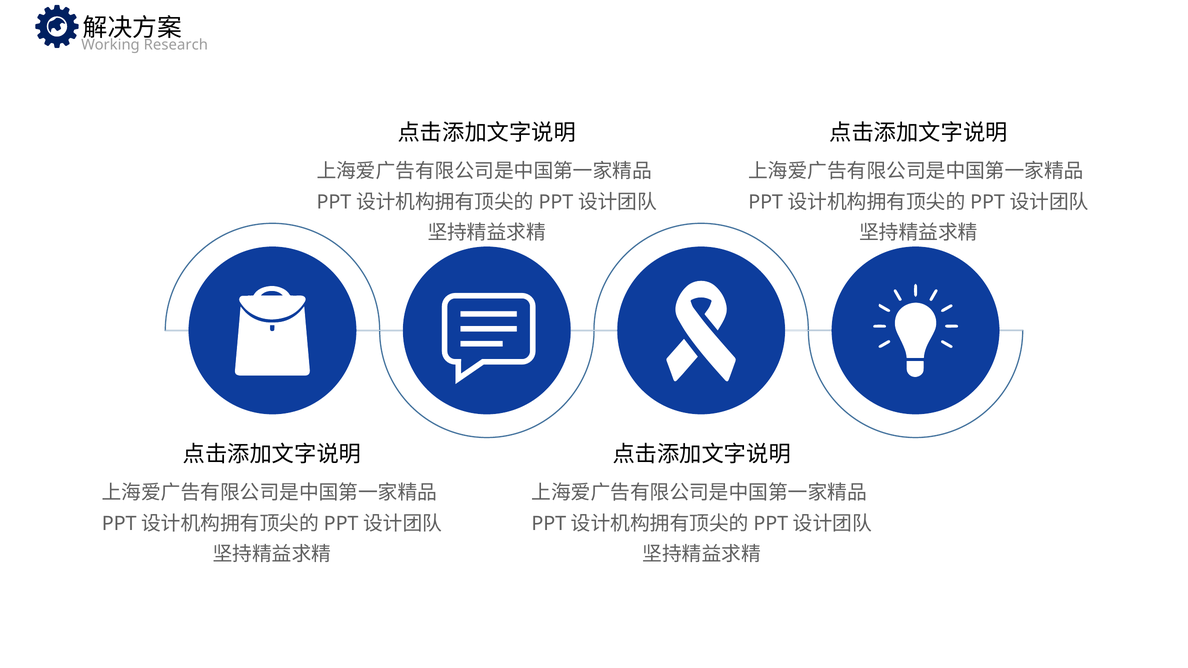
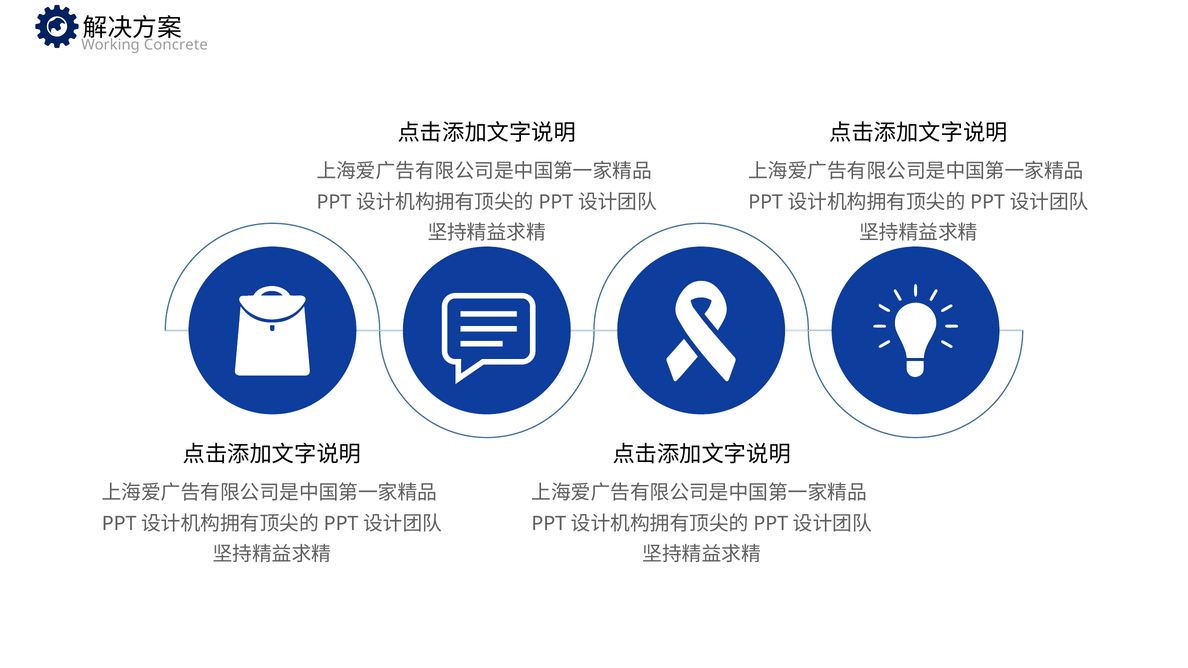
Research: Research -> Concrete (176, 45)
